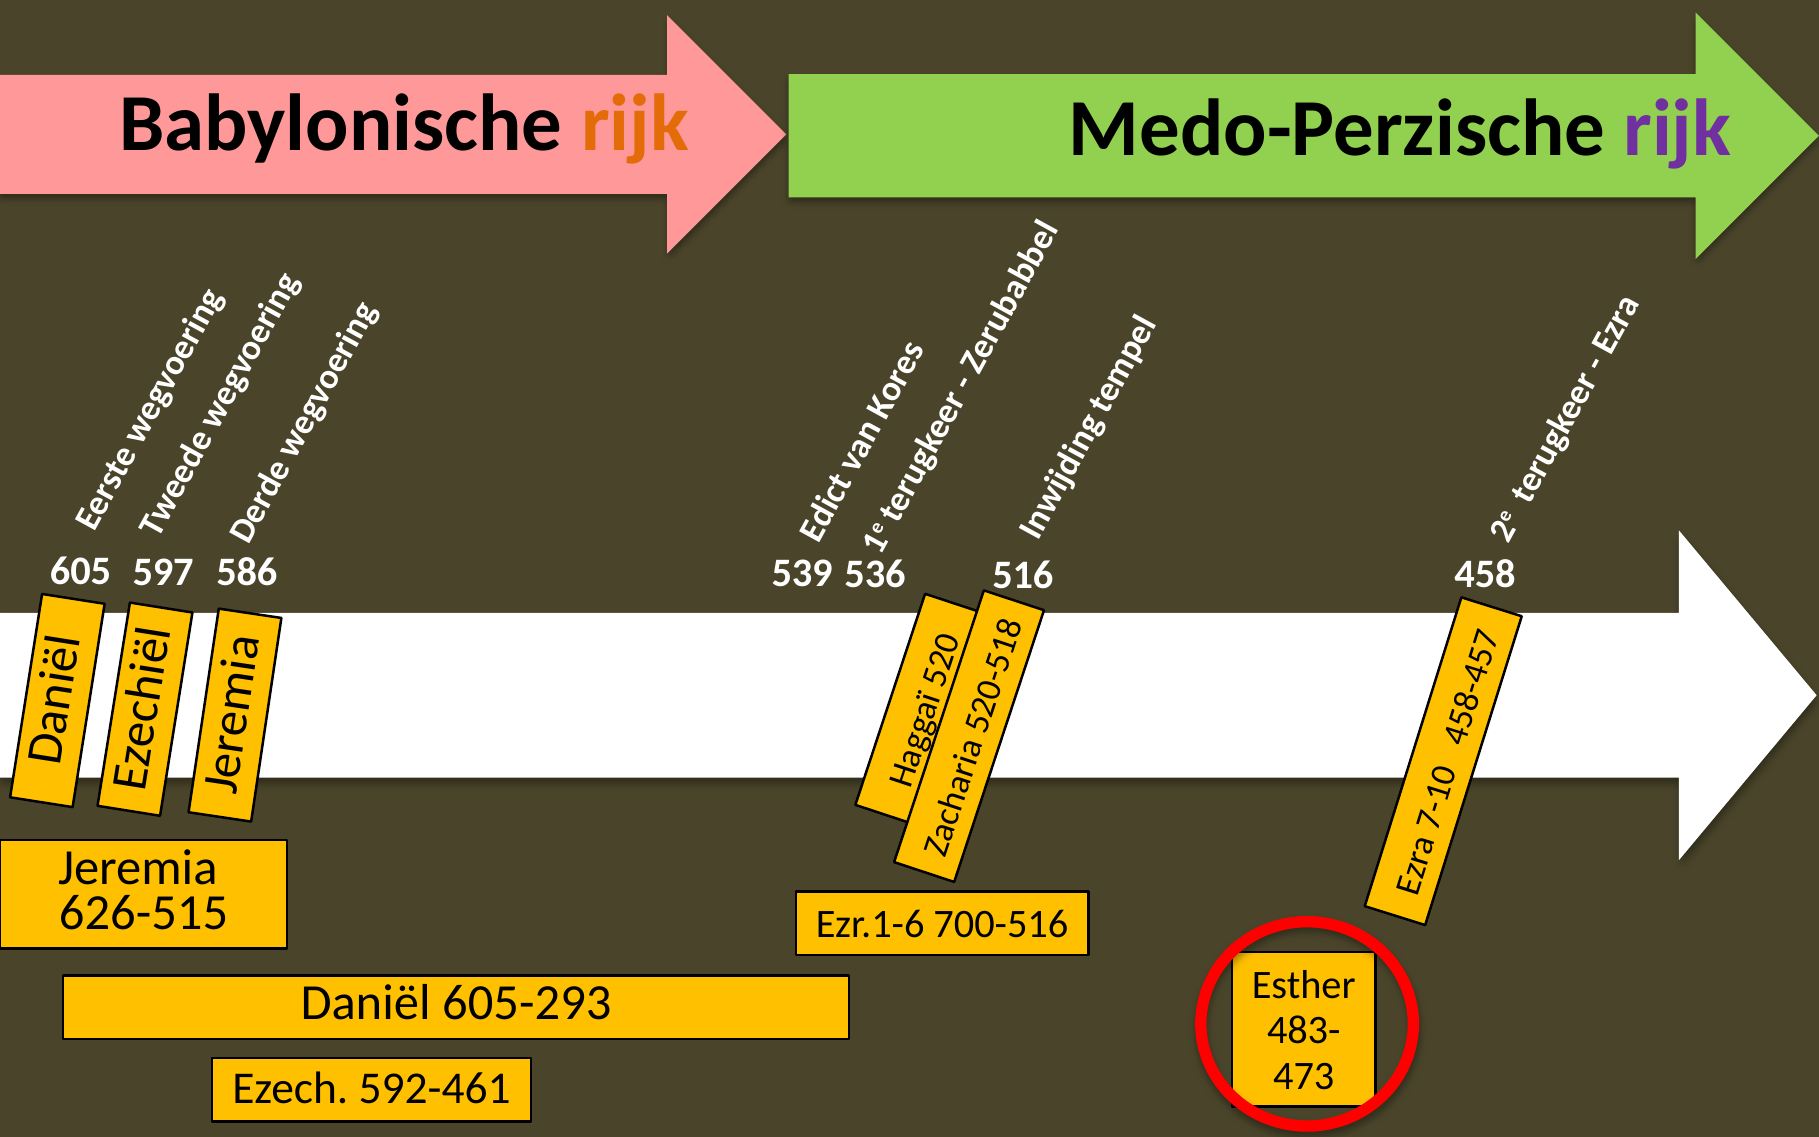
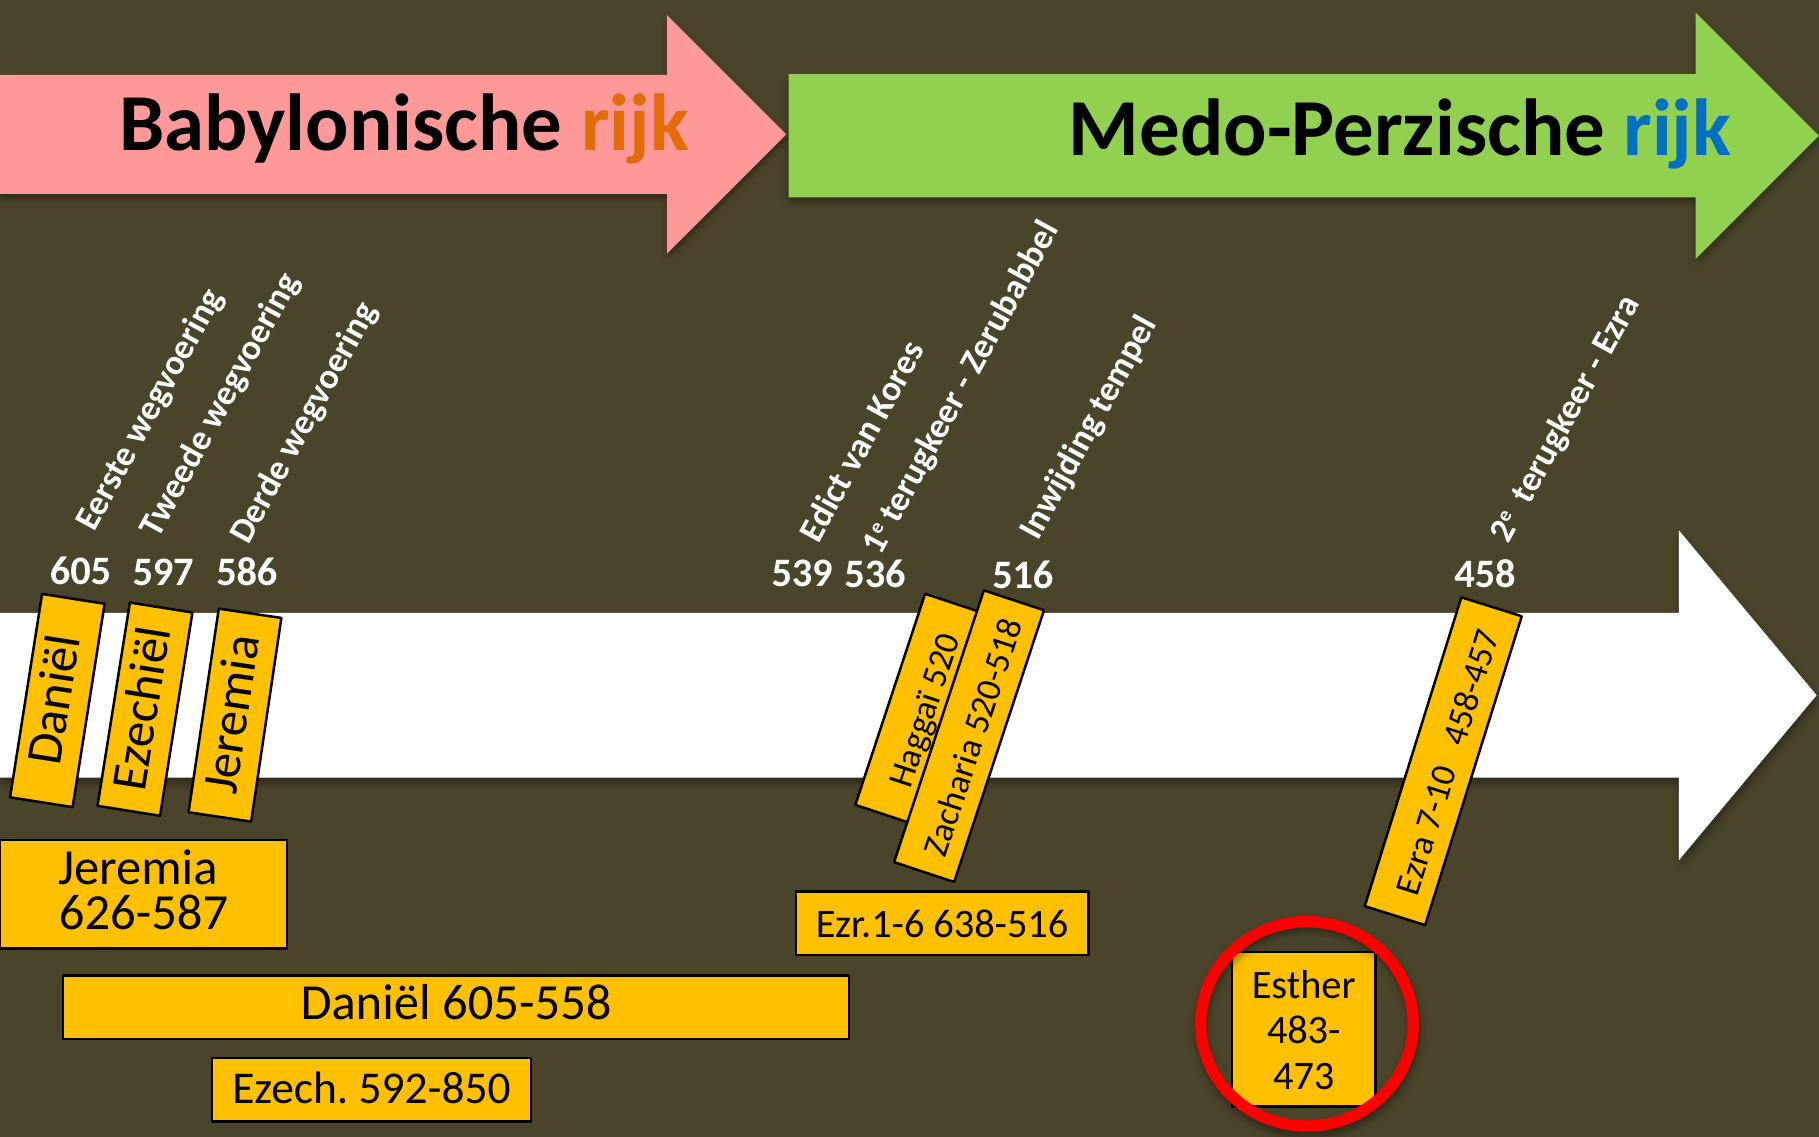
rijk colour: purple -> blue (1677, 129)
626-515: 626-515 -> 626-587 (144, 913)
700-516: 700-516 -> 638-516 (1001, 924)
605-293: 605-293 -> 605-558 (527, 1003)
592-461: 592-461 -> 592-850 (435, 1088)
